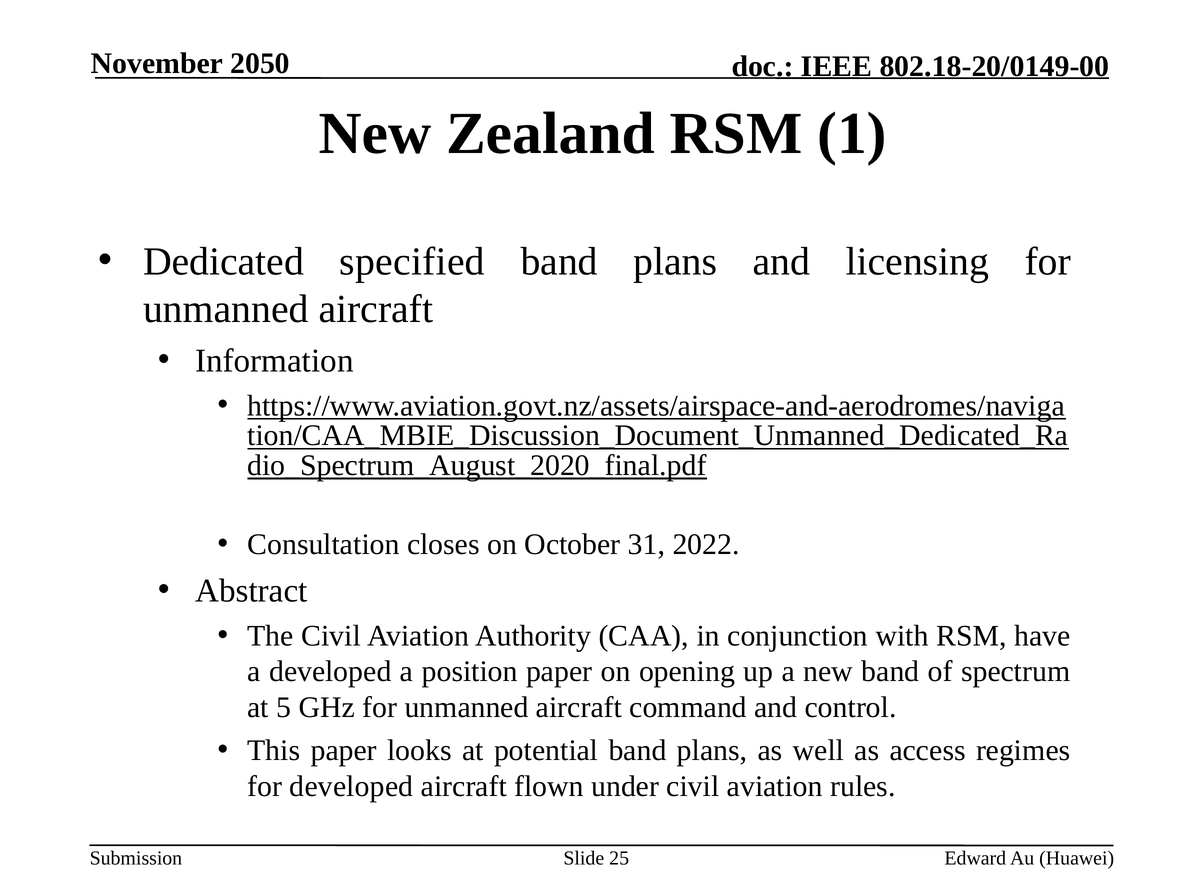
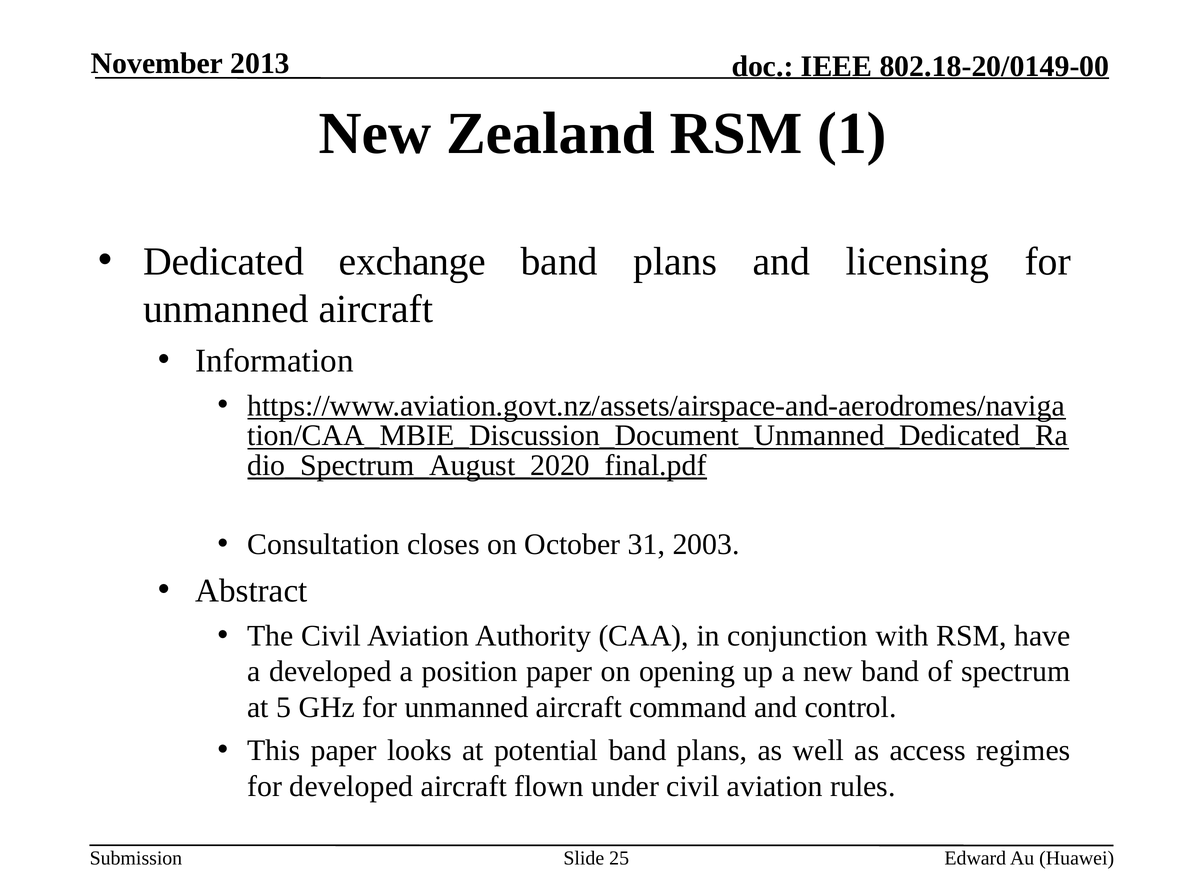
2050: 2050 -> 2013 (260, 63)
specified: specified -> exchange (412, 261)
2022: 2022 -> 2003 (706, 544)
